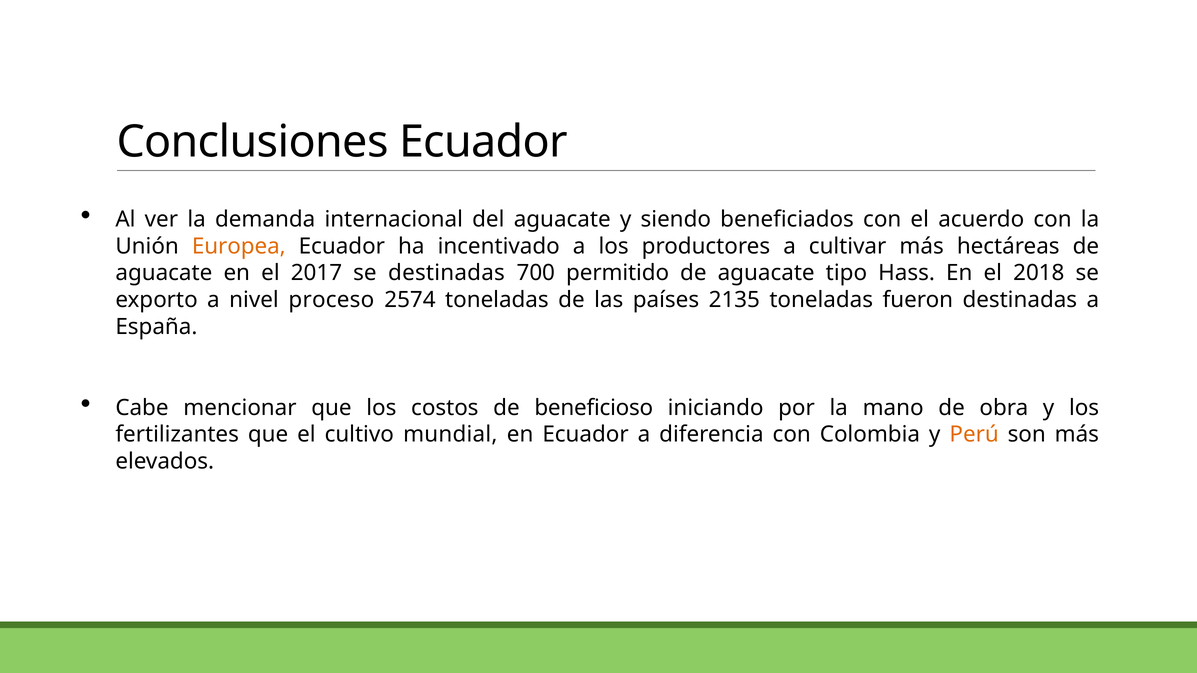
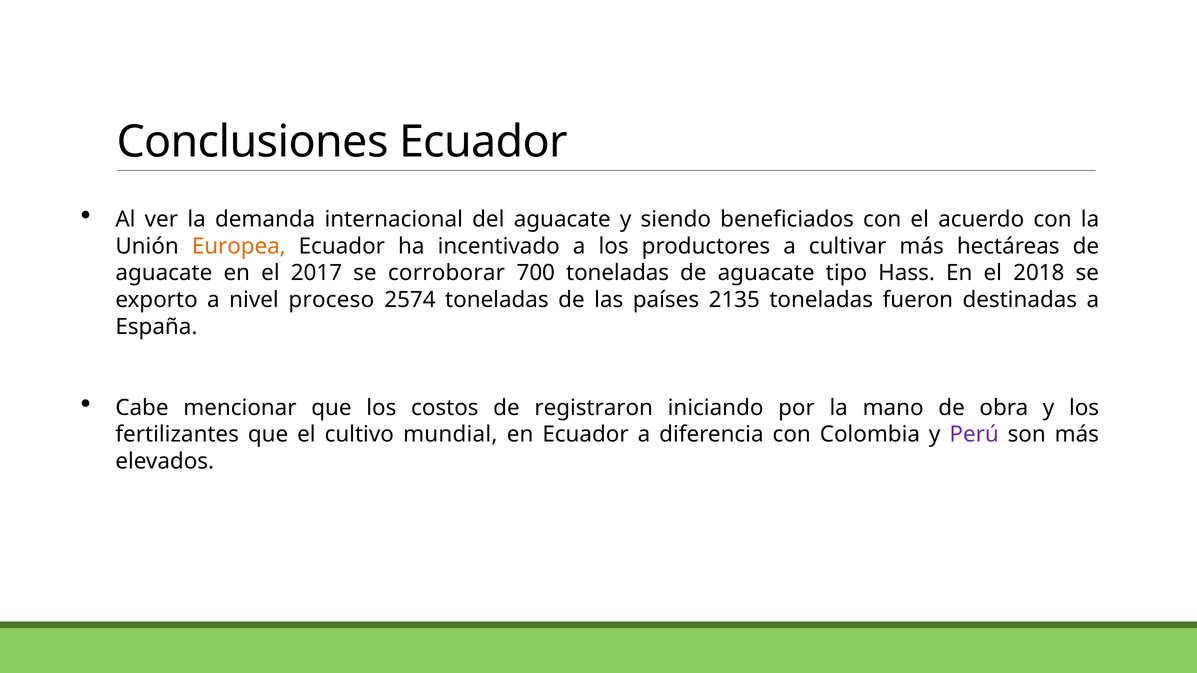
se destinadas: destinadas -> corroborar (446, 273)
700 permitido: permitido -> toneladas (618, 273)
beneficioso: beneficioso -> registraron (594, 408)
Perú colour: orange -> purple (974, 435)
